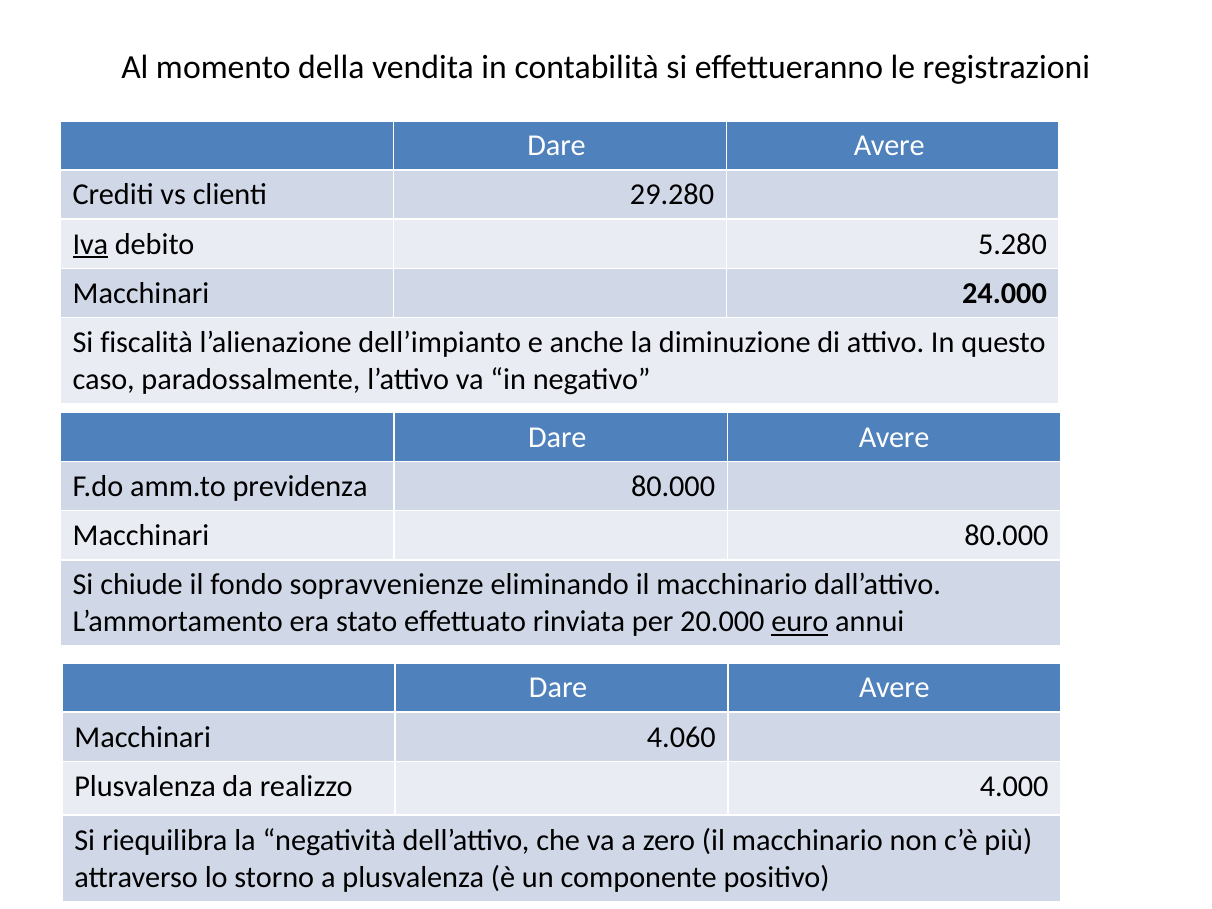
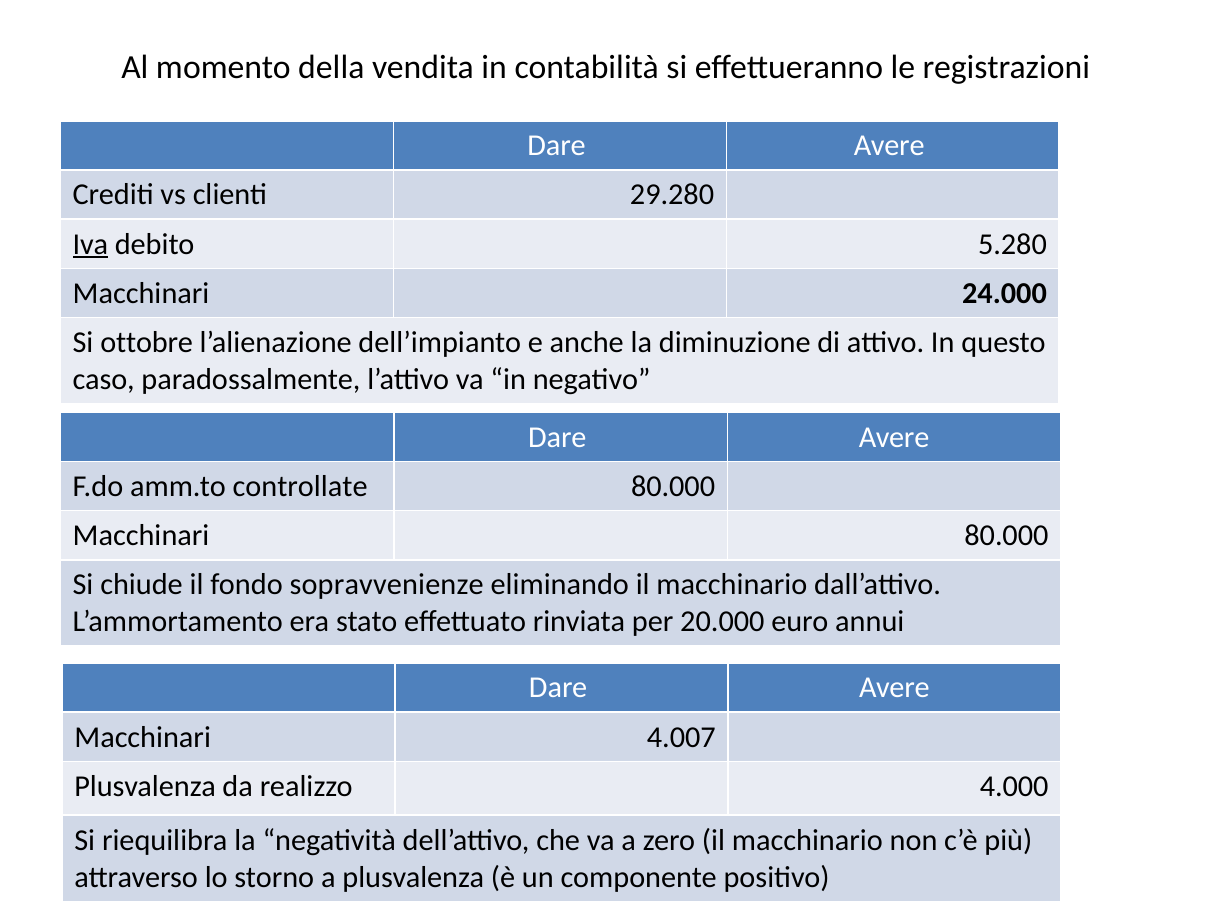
fiscalità: fiscalità -> ottobre (147, 342)
previdenza: previdenza -> controllate (300, 486)
euro underline: present -> none (800, 622)
4.060: 4.060 -> 4.007 (681, 737)
